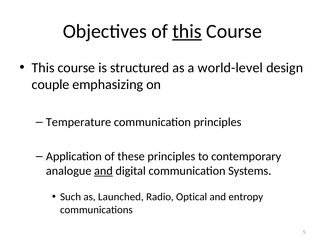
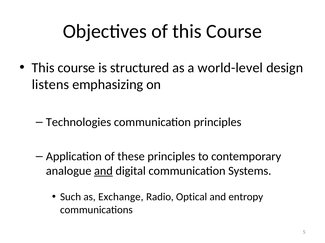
this underline: present -> none (187, 31)
couple: couple -> listens (50, 85)
Temperature: Temperature -> Technologies (79, 122)
Launched: Launched -> Exchange (121, 197)
